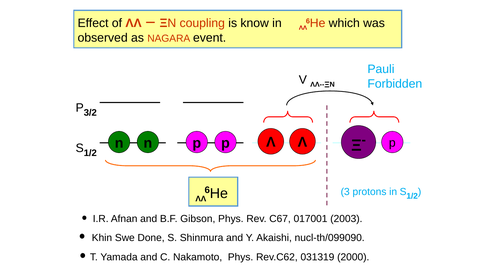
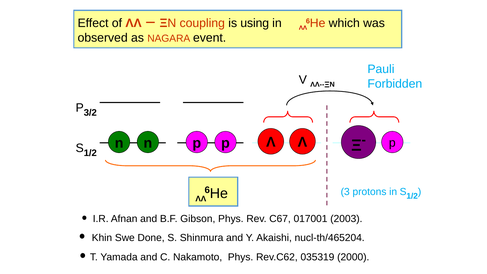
know: know -> using (255, 23)
nucl-th/099090: nucl-th/099090 -> nucl-th/465204 (330, 238)
031319: 031319 -> 035319 (317, 257)
